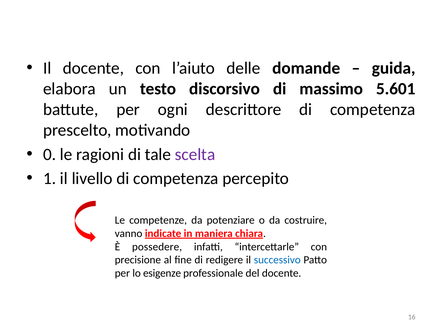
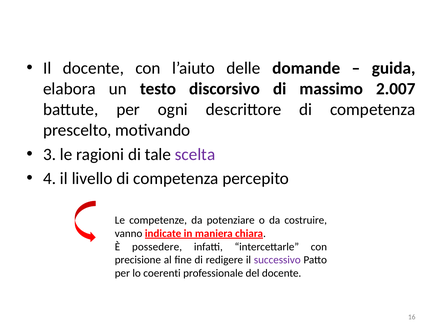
5.601: 5.601 -> 2.007 (396, 89)
0: 0 -> 3 (50, 154)
1: 1 -> 4 (50, 178)
successivo colour: blue -> purple (277, 260)
esigenze: esigenze -> coerenti (162, 273)
